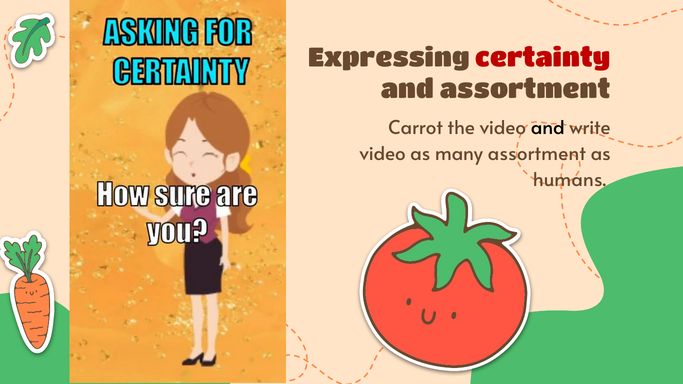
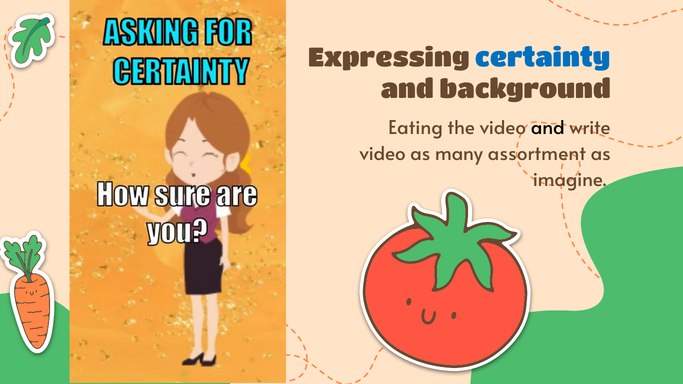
certainty colour: red -> blue (543, 58)
and assortment: assortment -> background (525, 90)
Carrot: Carrot -> Eating (416, 128)
humans: humans -> imagine (570, 180)
